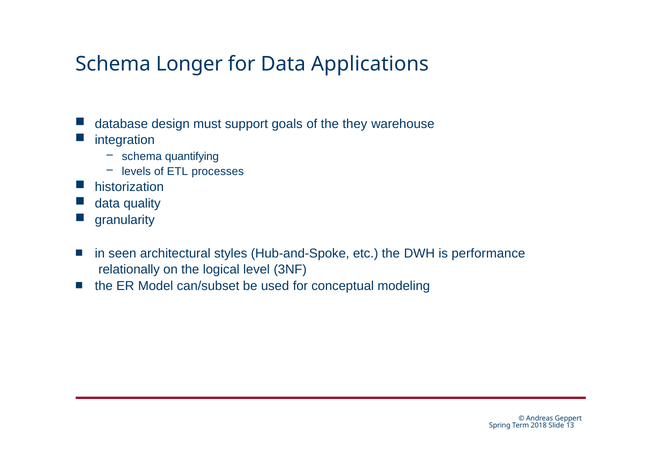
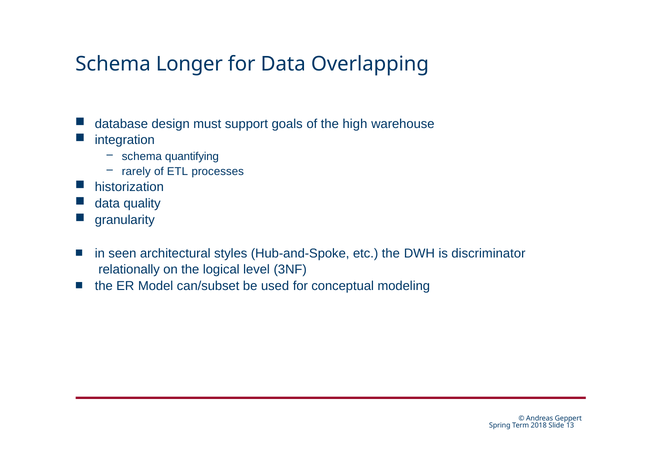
Applications: Applications -> Overlapping (370, 64)
they: they -> high (355, 124)
levels: levels -> rarely (136, 172)
performance: performance -> discriminator (488, 253)
